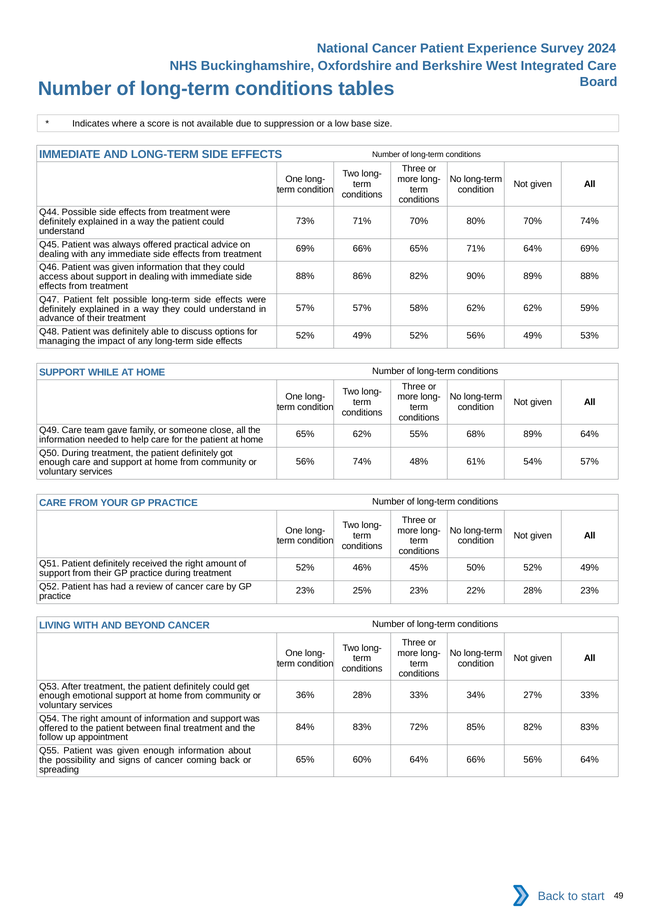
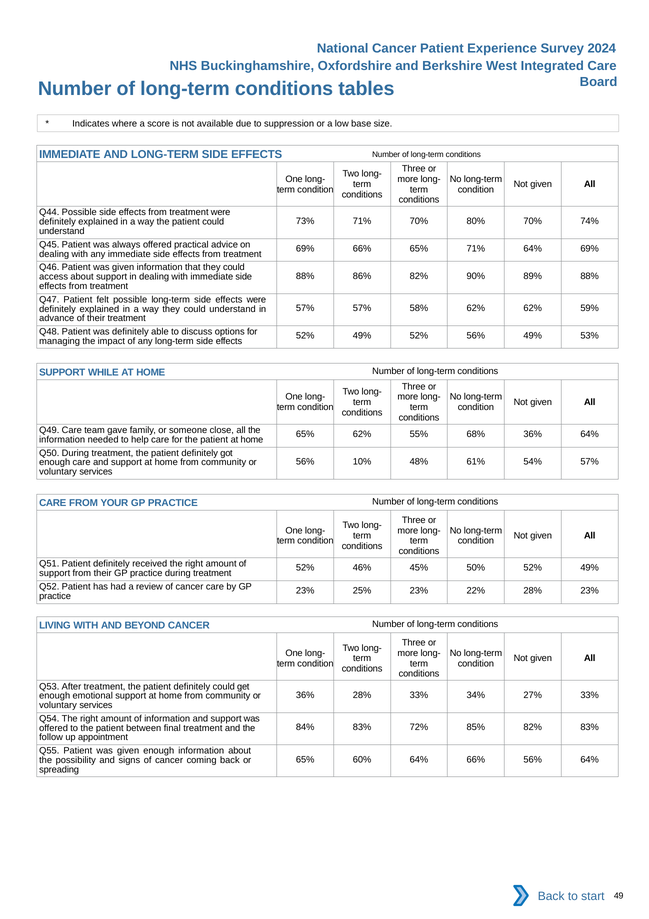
68% 89%: 89% -> 36% (533, 434)
56% 74%: 74% -> 10% (362, 461)
